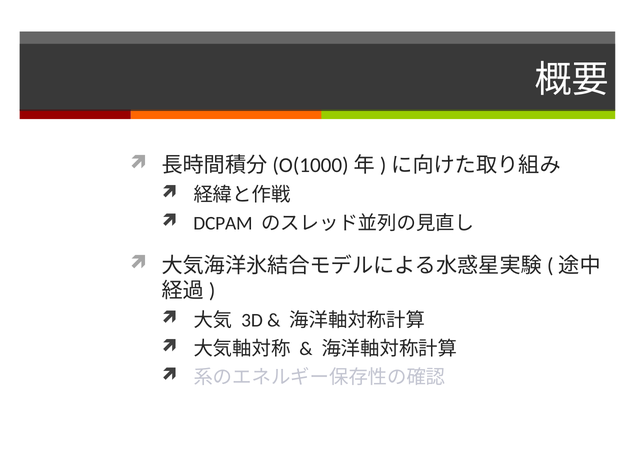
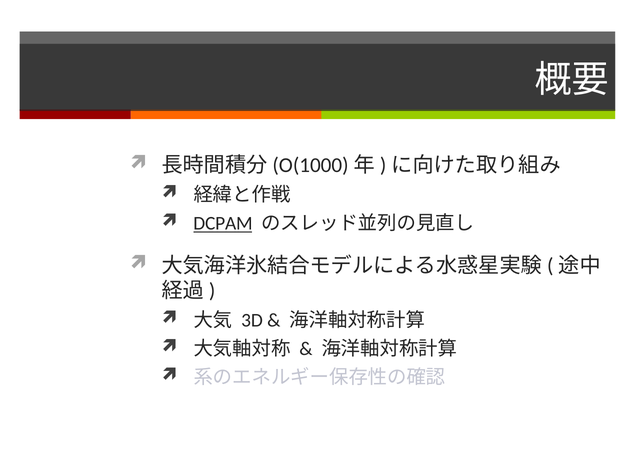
DCPAM underline: none -> present (223, 224)
